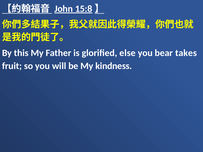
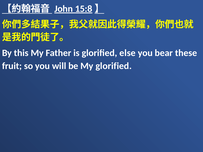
takes: takes -> these (186, 53)
My kindness: kindness -> glorified (114, 66)
